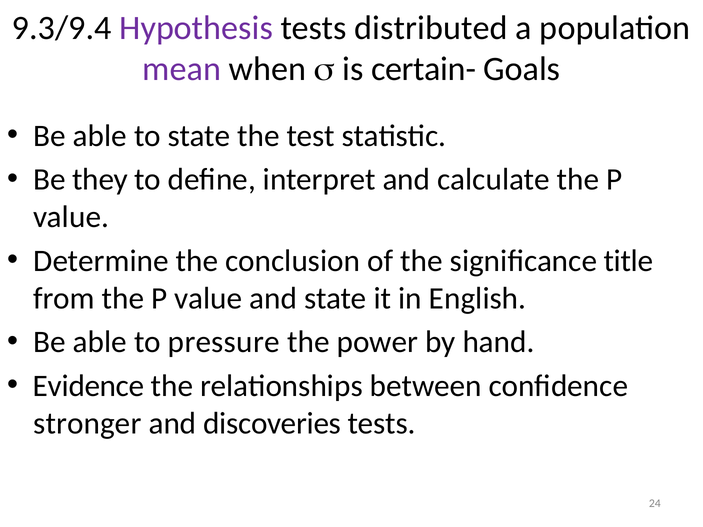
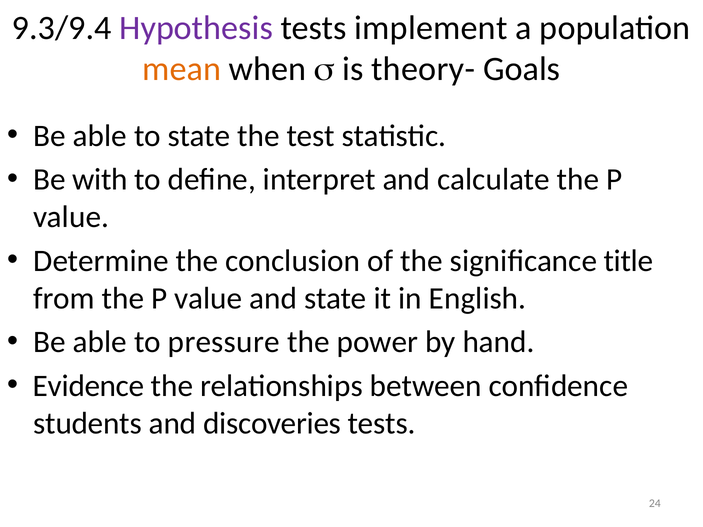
distributed: distributed -> implement (431, 28)
mean colour: purple -> orange (182, 69)
certain-: certain- -> theory- (423, 69)
they: they -> with (100, 180)
stronger: stronger -> students (88, 424)
